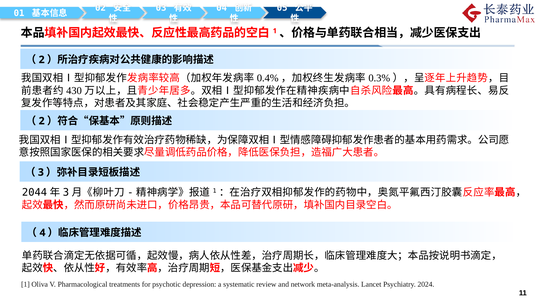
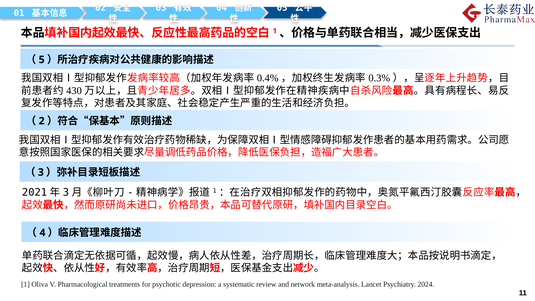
2: 2 -> 5 (42, 60)
2044: 2044 -> 2021 (35, 192)
